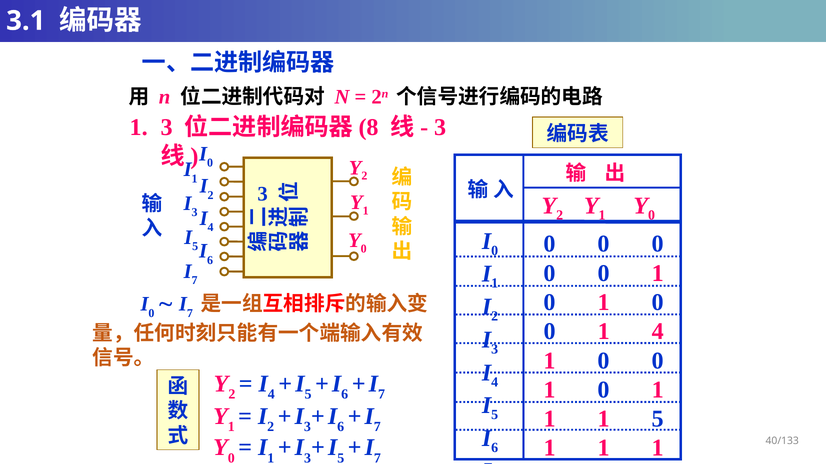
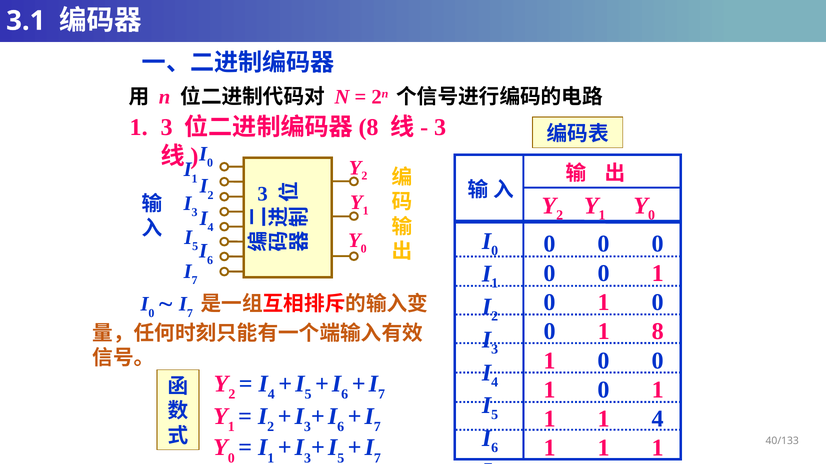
1 4: 4 -> 8 (658, 332)
1 5: 5 -> 4 (658, 419)
